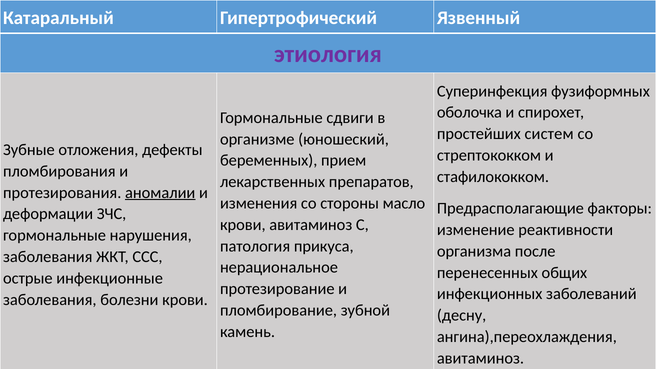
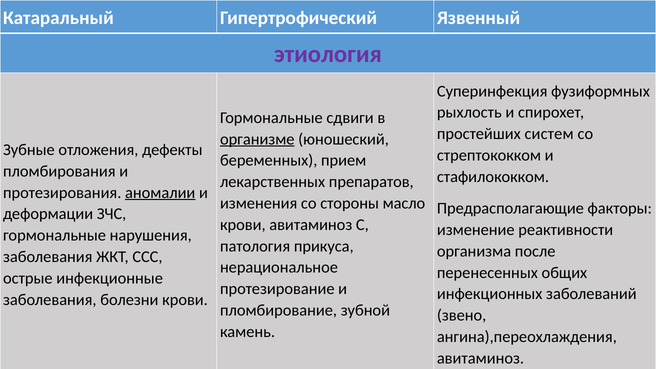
оболочка: оболочка -> рыхлость (469, 113)
организме underline: none -> present (257, 139)
десну: десну -> звено (462, 315)
